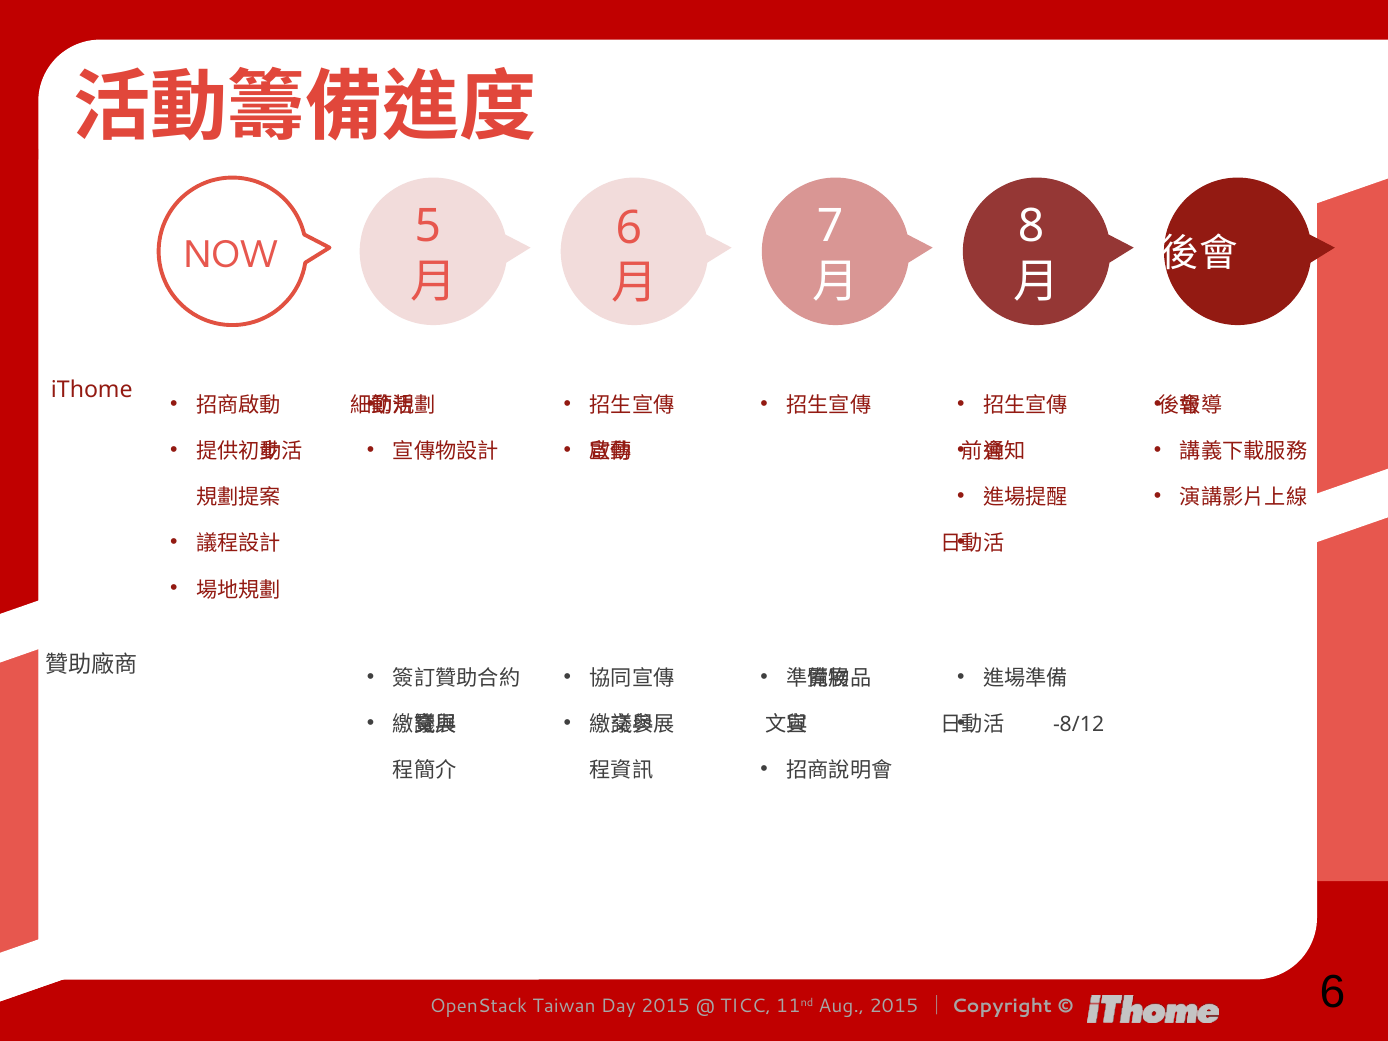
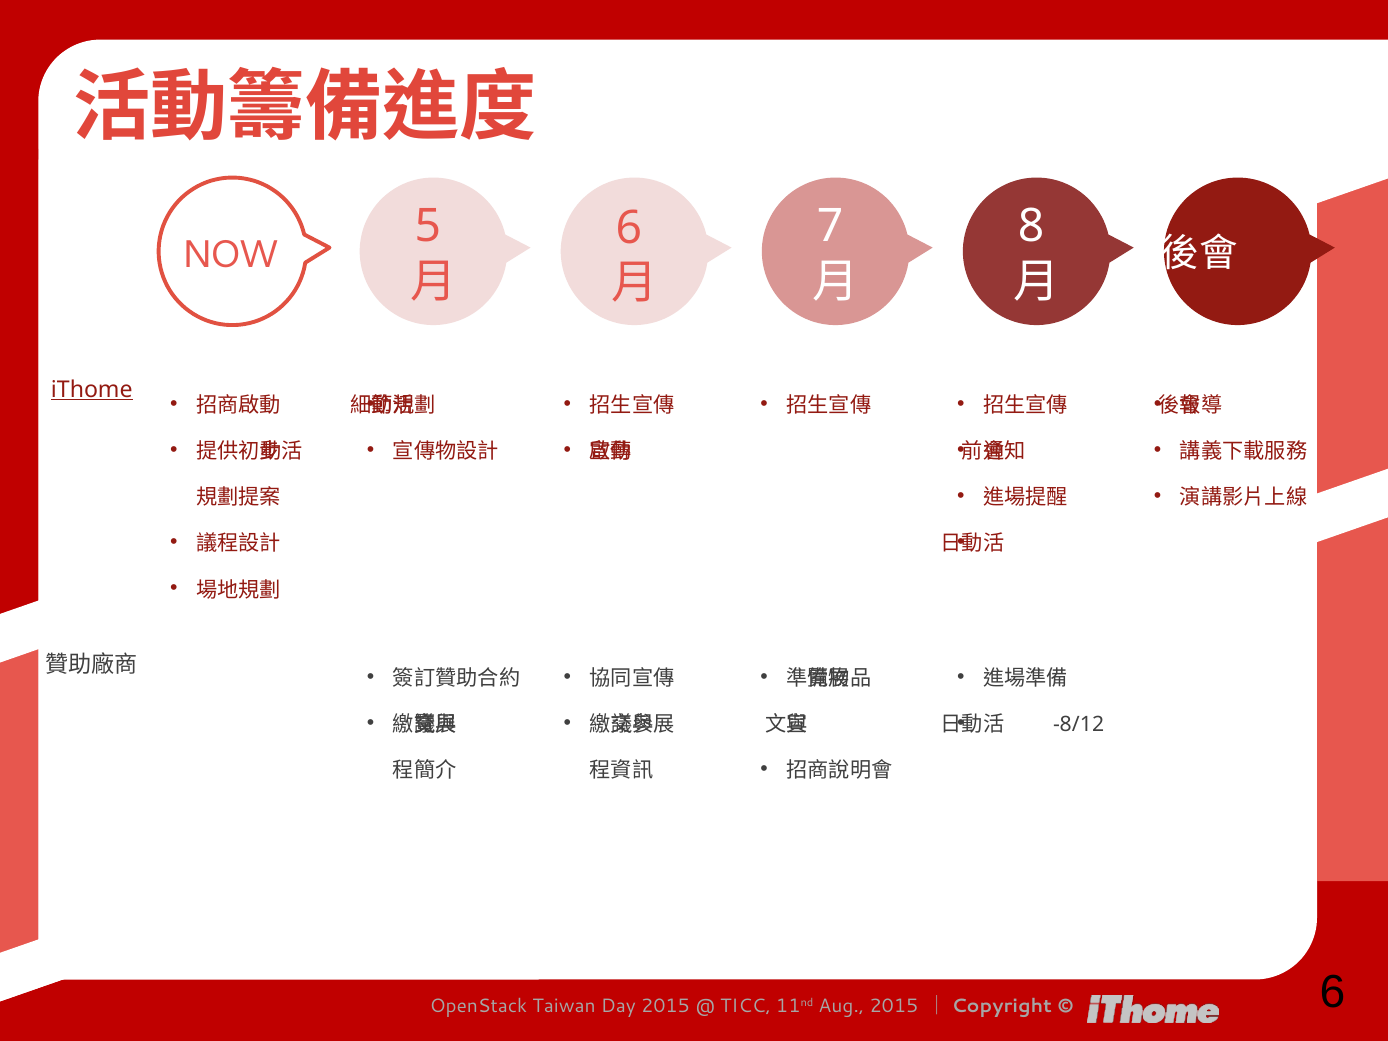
iThome underline: none -> present (92, 390)
